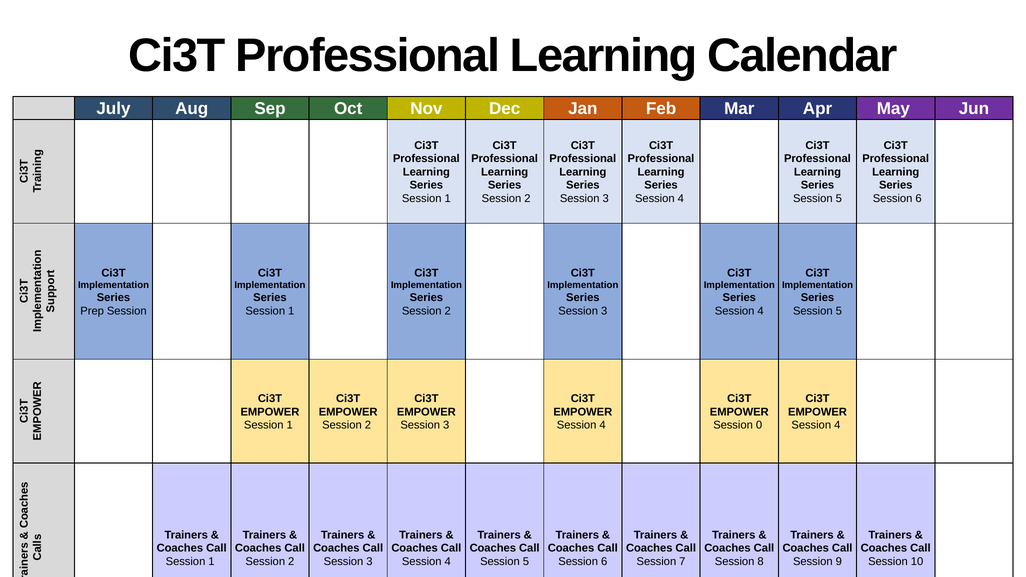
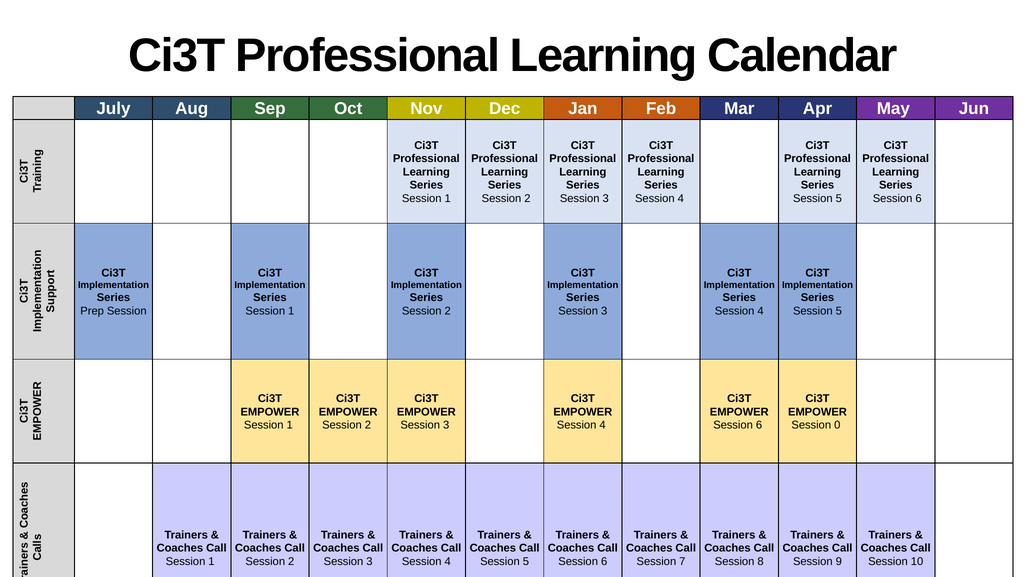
0: 0 -> 6 (759, 425)
4: 4 -> 0 (837, 425)
